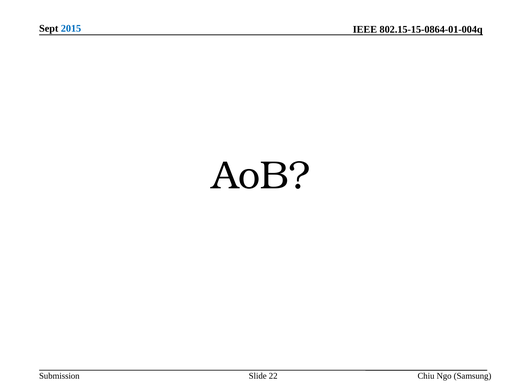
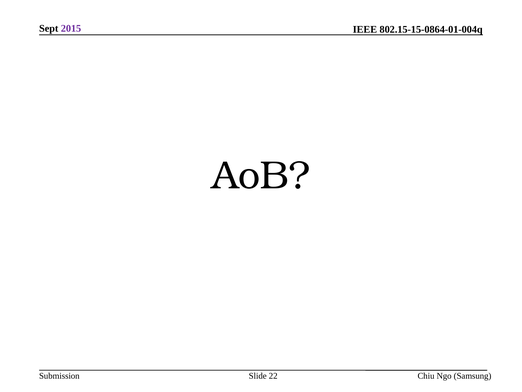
2015 colour: blue -> purple (71, 29)
